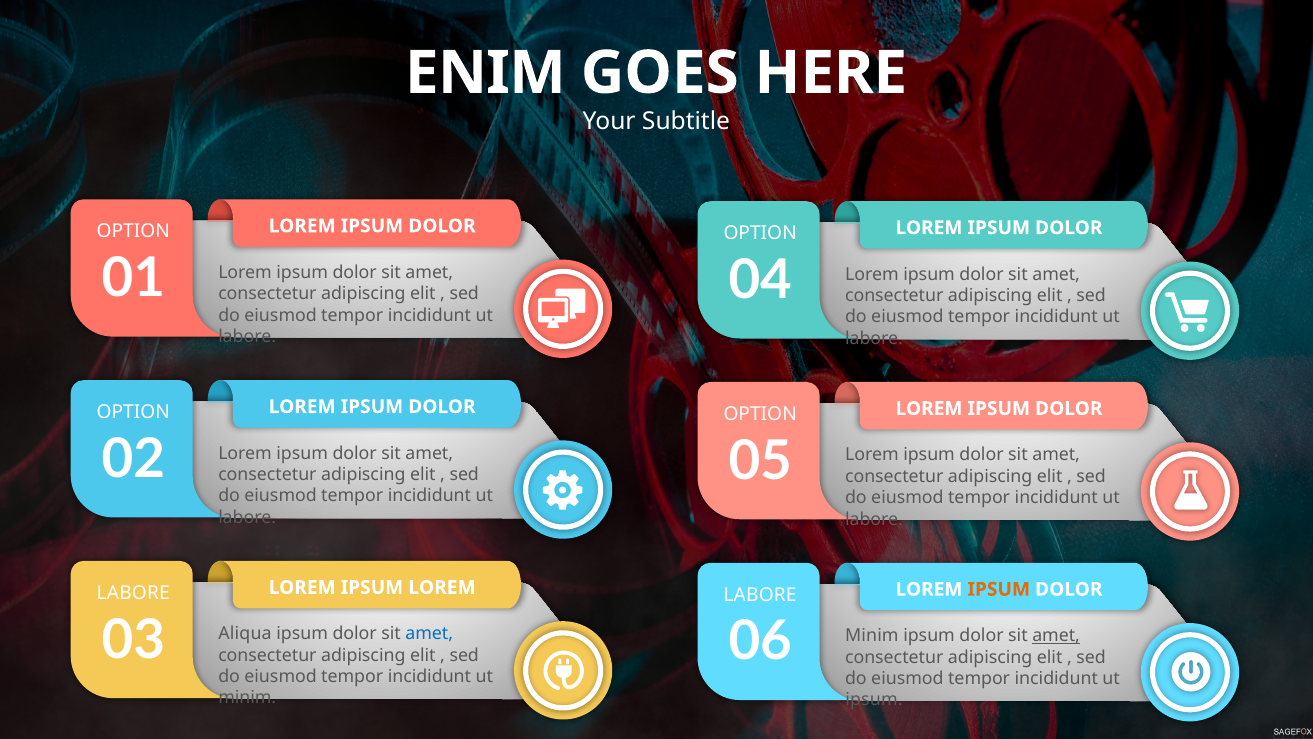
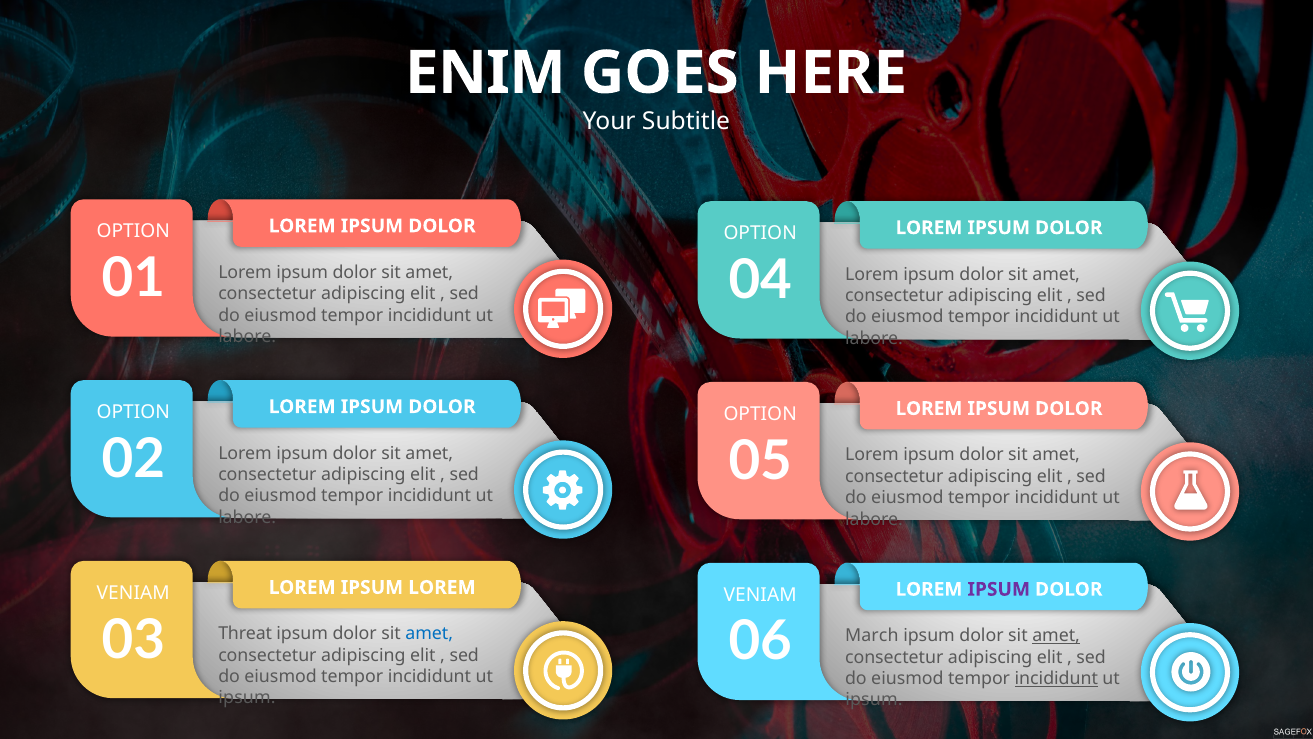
IPSUM colour: orange -> purple (999, 589)
LABORE: LABORE -> VENIAM (133, 593)
LABORE: LABORE -> VENIAM (760, 595)
Aliqua: Aliqua -> Threat (245, 634)
06 Minim: Minim -> March (872, 635)
incididunt underline: none -> present (1056, 678)
minim: minim -> ipsum (247, 698)
